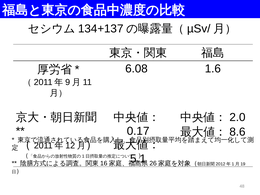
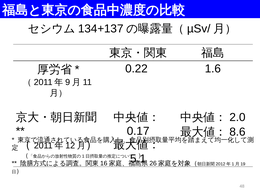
6.08: 6.08 -> 0.22 (137, 69)
